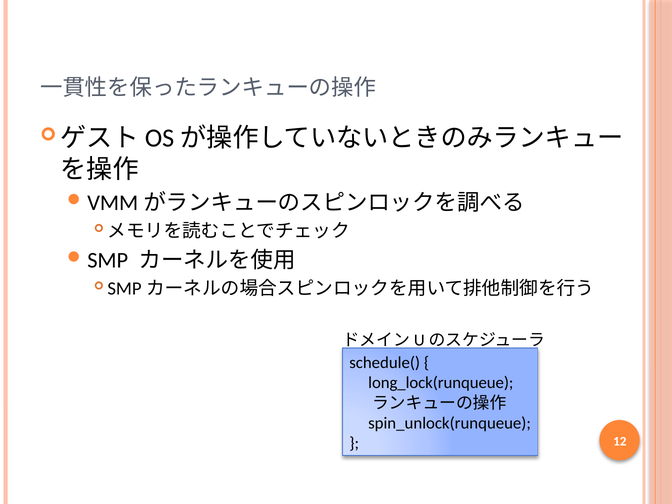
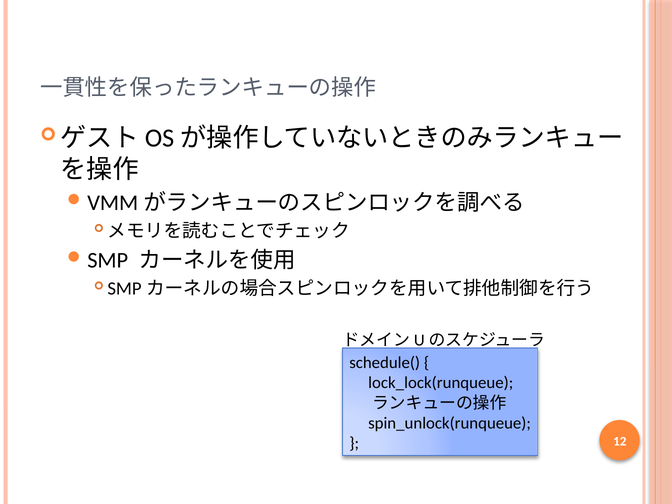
long_lock(runqueue: long_lock(runqueue -> lock_lock(runqueue (441, 383)
